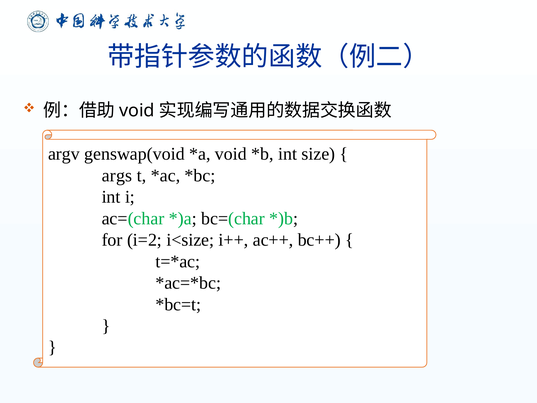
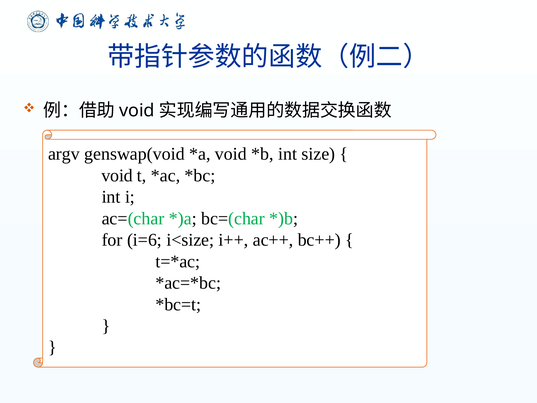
args: args -> void (117, 175)
i=2: i=2 -> i=6 (144, 240)
